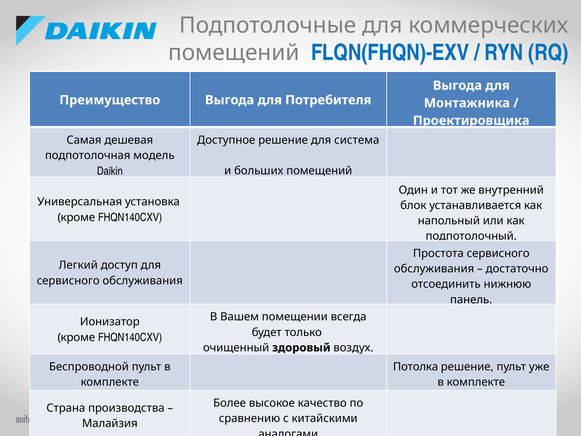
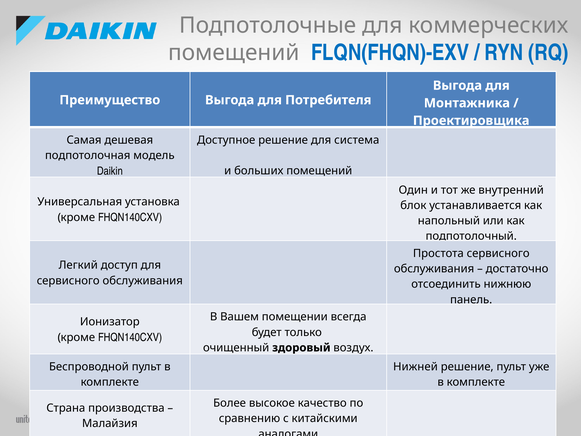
Потолка: Потолка -> Нижней (415, 367)
